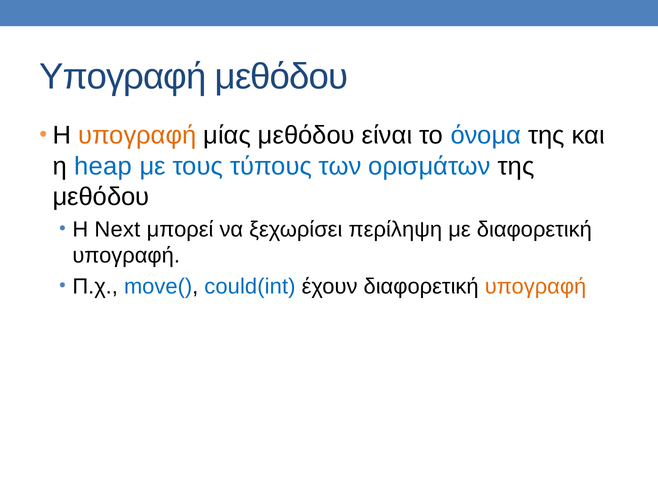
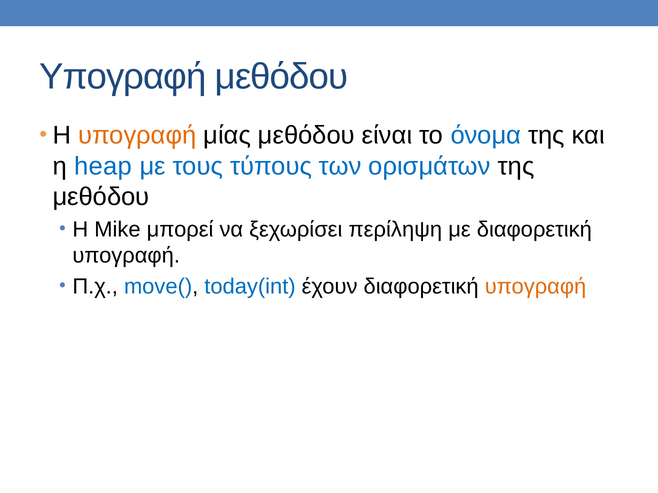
Next: Next -> Mike (117, 230)
could(int: could(int -> today(int (250, 287)
